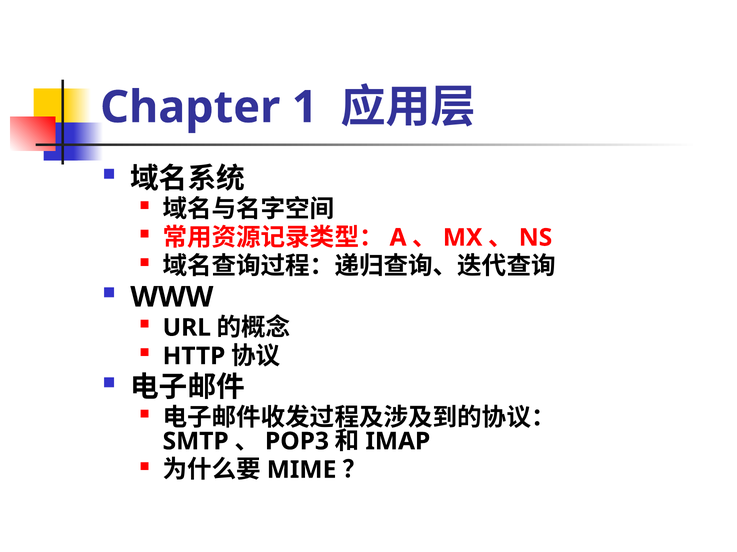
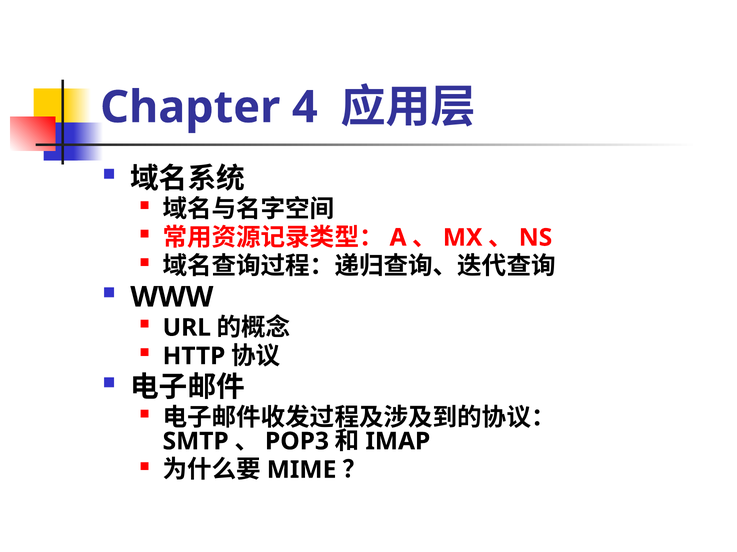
1: 1 -> 4 (305, 108)
